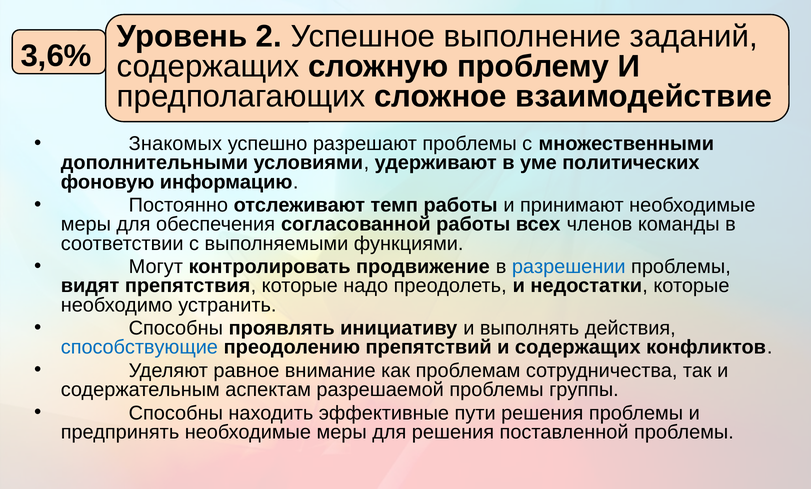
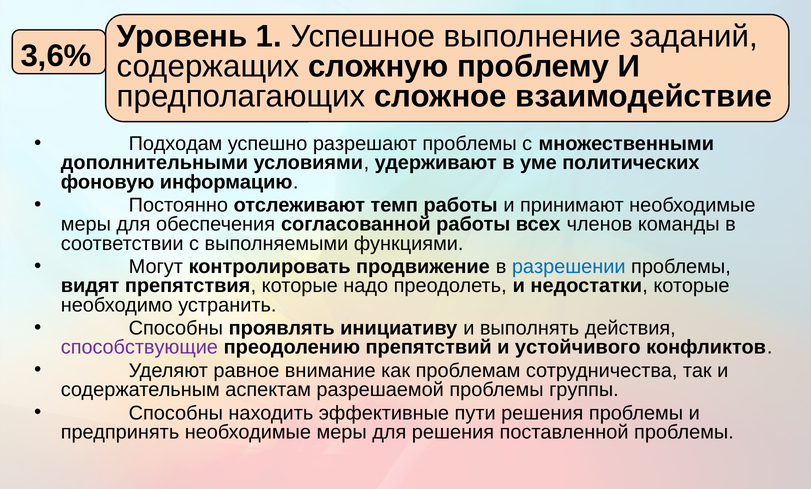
2: 2 -> 1 (269, 36)
Знакомых: Знакомых -> Подходам (176, 144)
способствующие colour: blue -> purple (139, 347)
и содержащих: содержащих -> устойчивого (578, 347)
